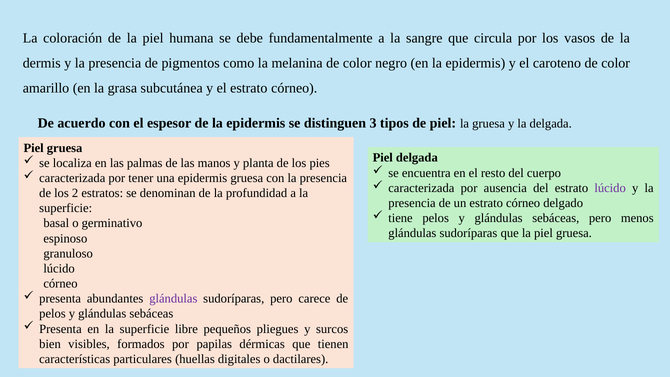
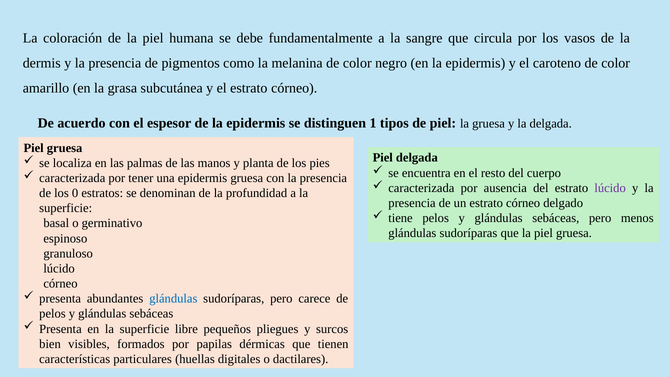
3: 3 -> 1 (373, 123)
2: 2 -> 0 (75, 193)
glándulas colour: purple -> blue (173, 299)
